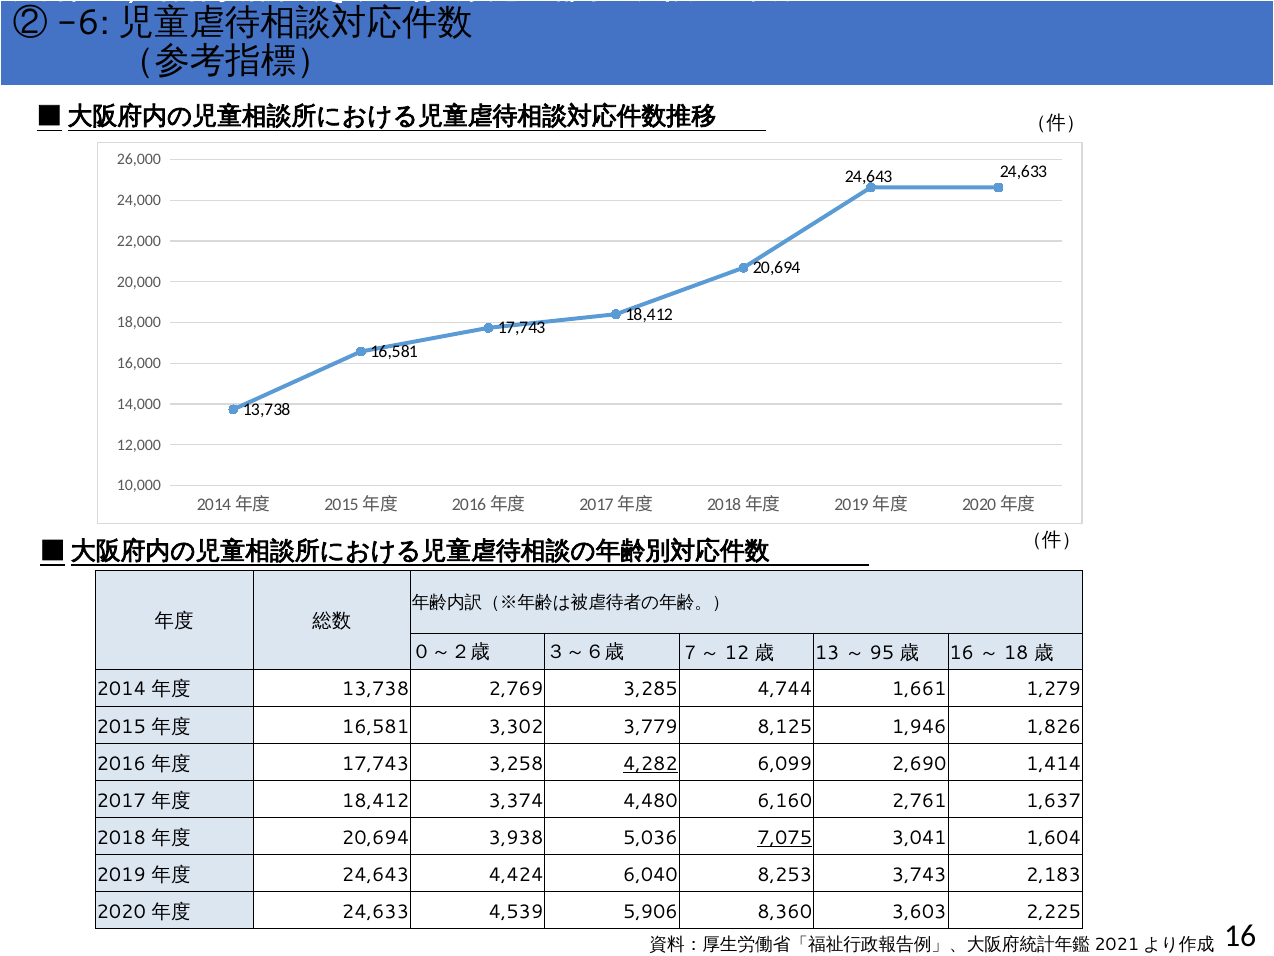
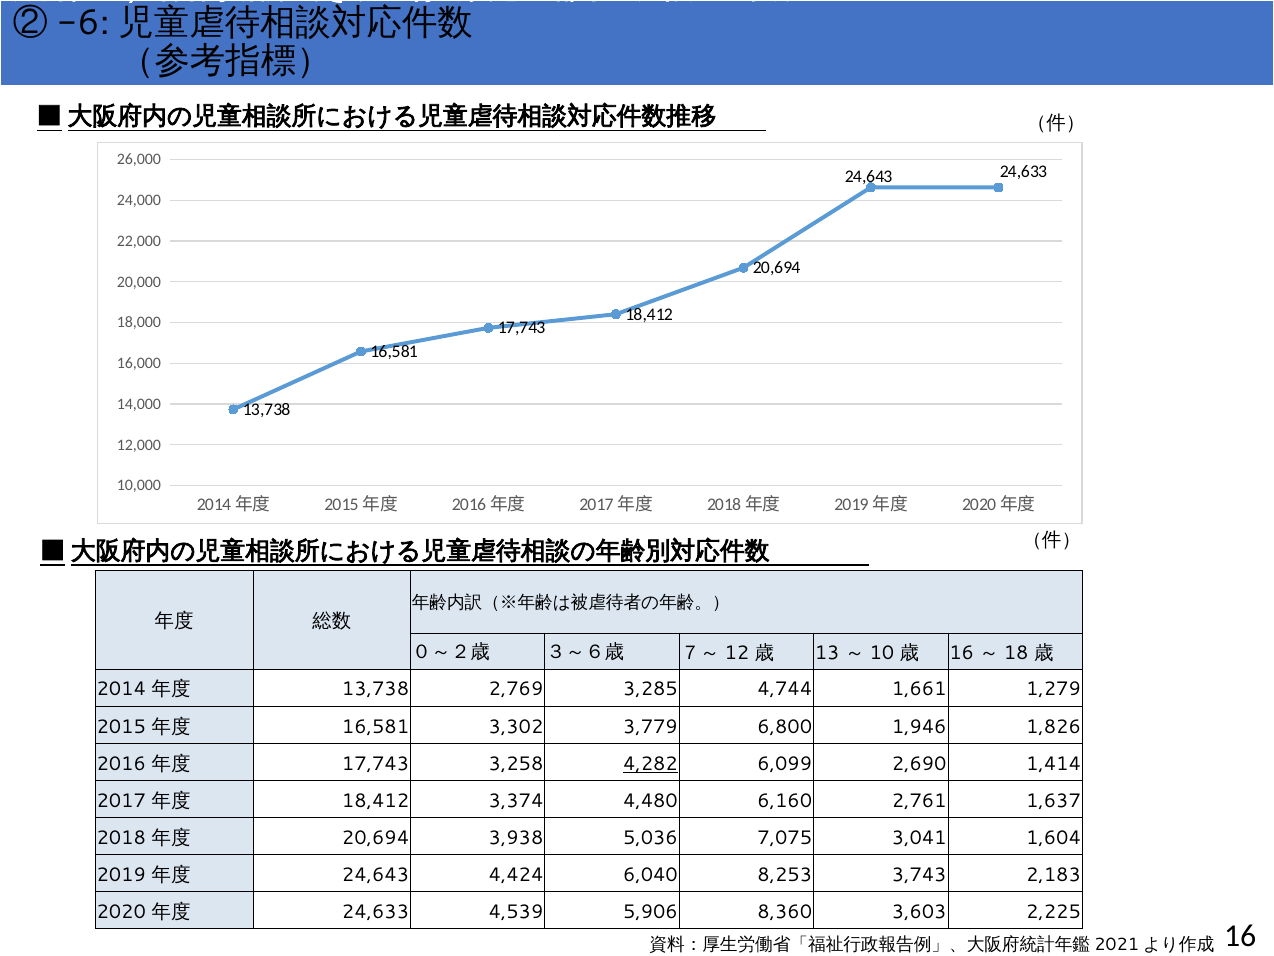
95: 95 -> 10 (882, 653)
8,125: 8,125 -> 6,800 (785, 726)
7,075 underline: present -> none (785, 837)
